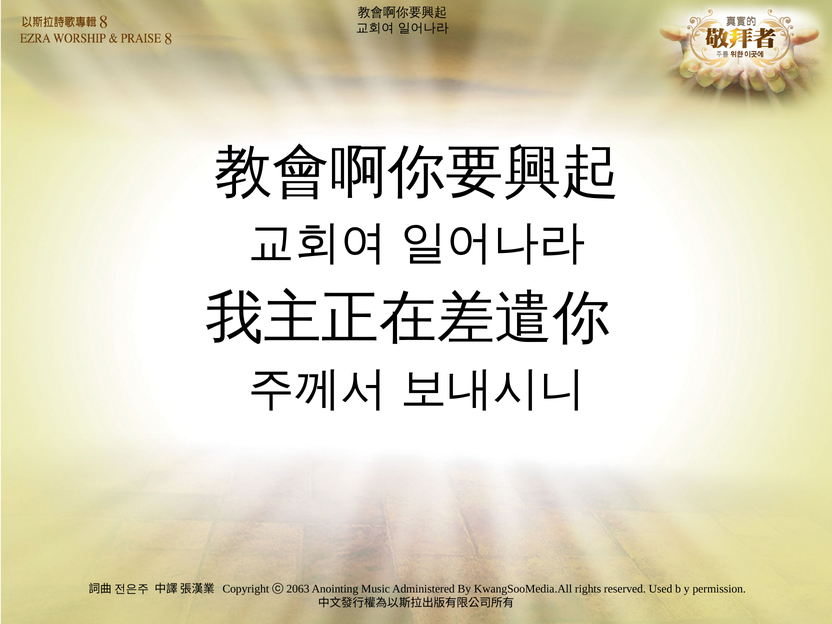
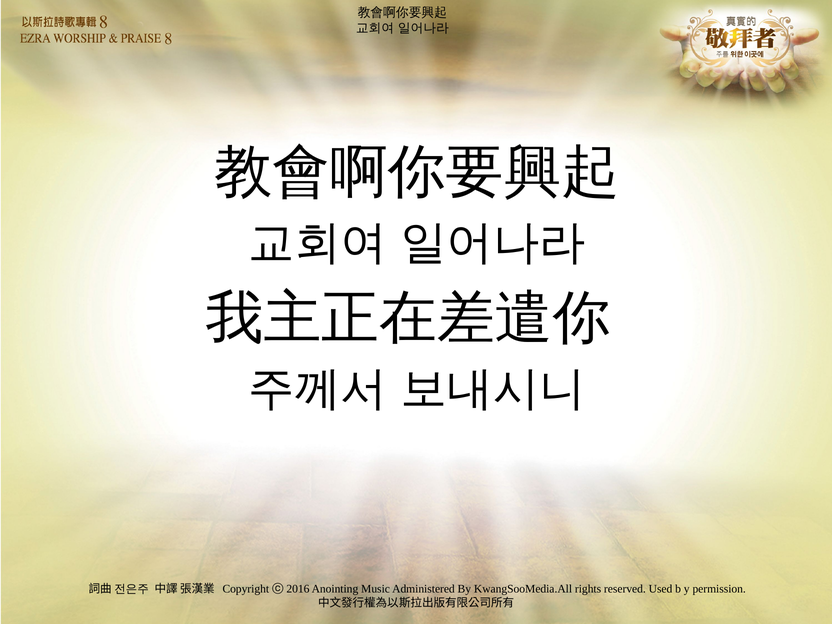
2063: 2063 -> 2016 (298, 589)
